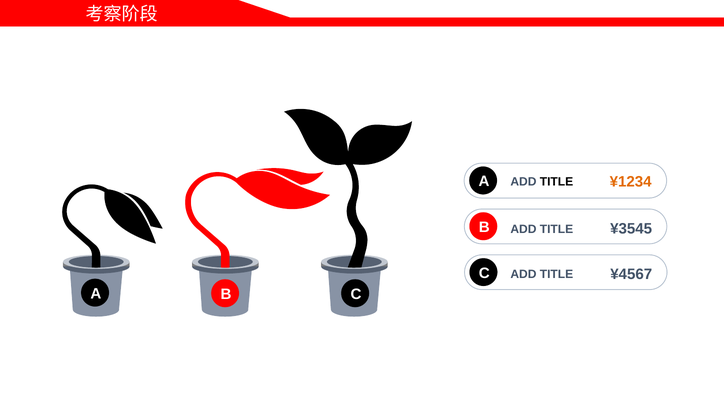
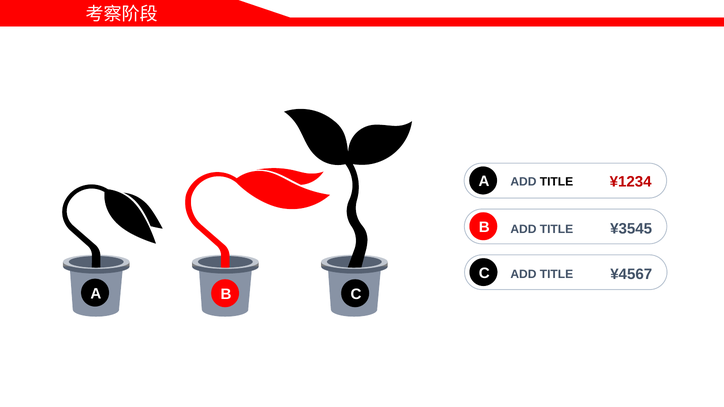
¥1234 colour: orange -> red (631, 182)
